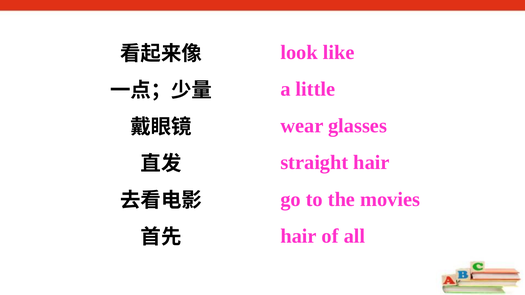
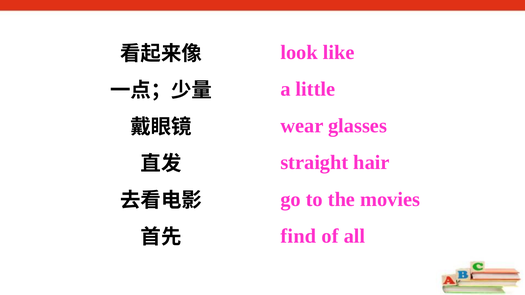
hair: hair -> find (298, 236)
